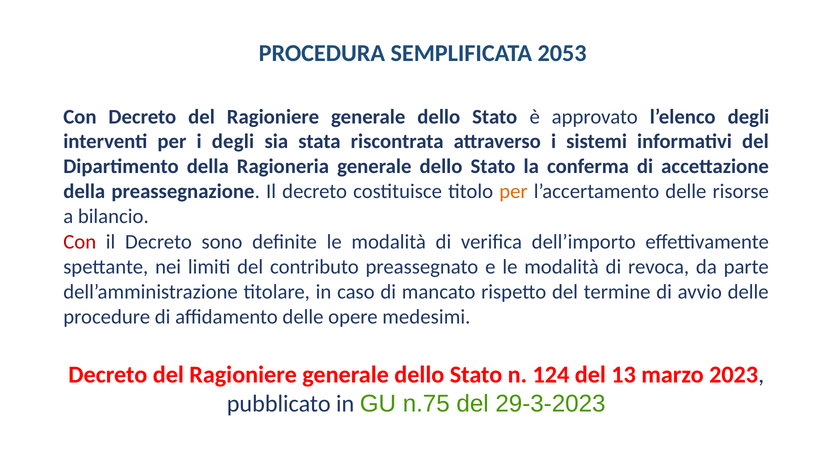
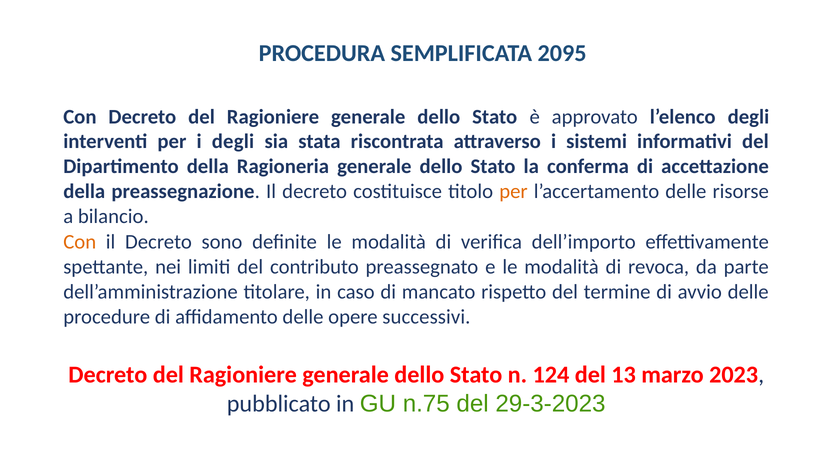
2053: 2053 -> 2095 (562, 53)
Con colour: red -> orange (80, 242)
medesimi: medesimi -> successivi (426, 317)
